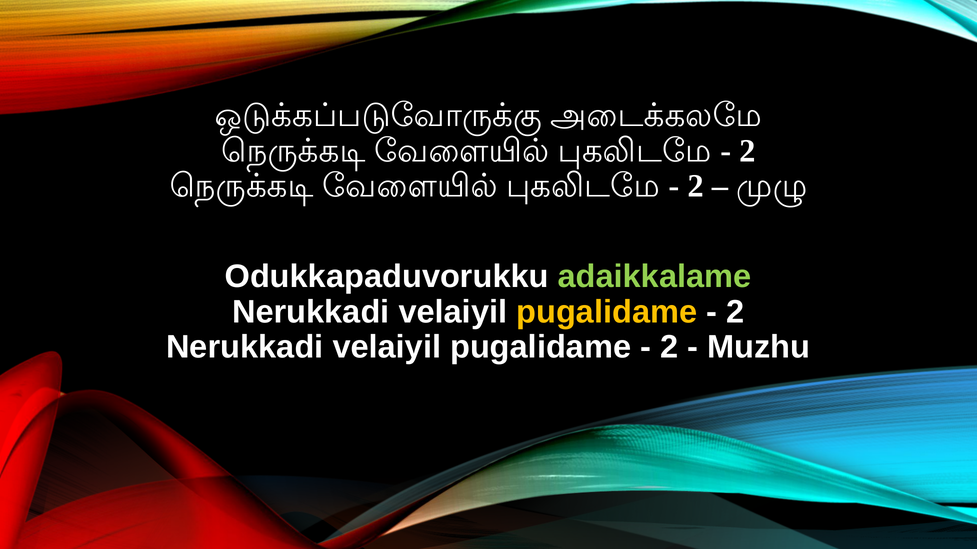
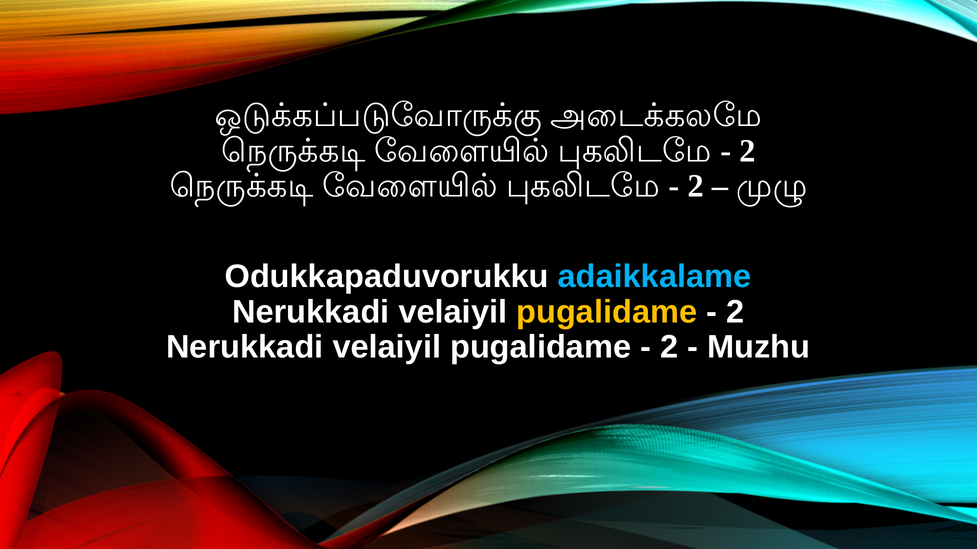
adaikkalame colour: light green -> light blue (655, 277)
